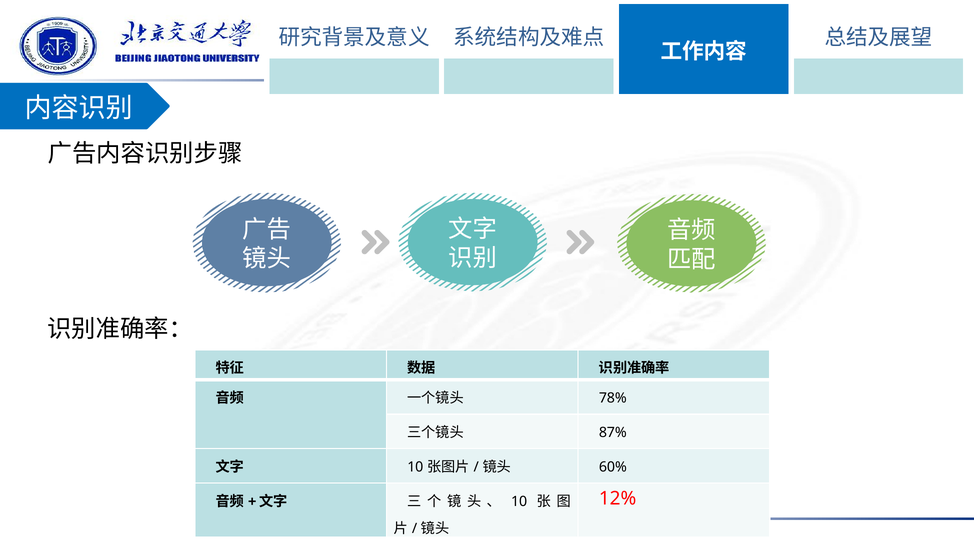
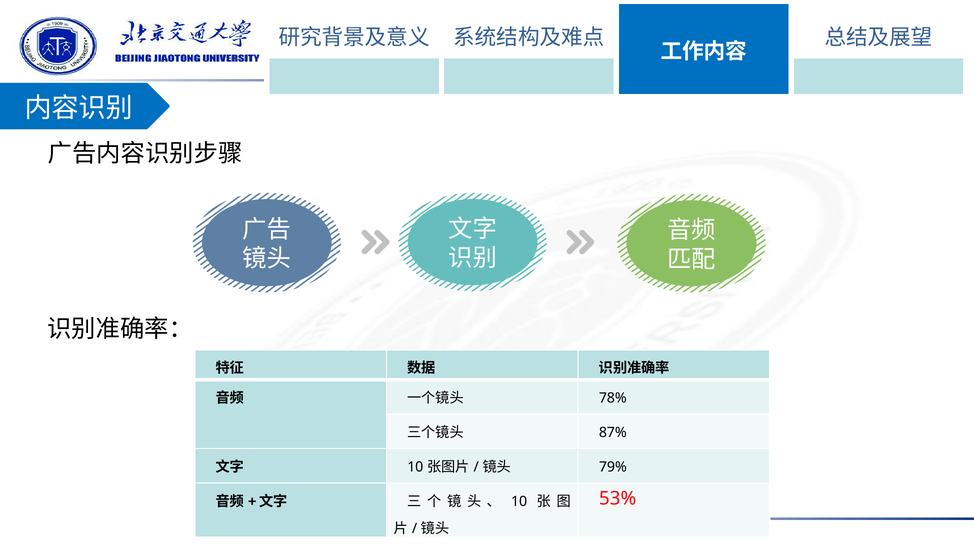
60%: 60% -> 79% (613, 467)
12%: 12% -> 53% (618, 498)
